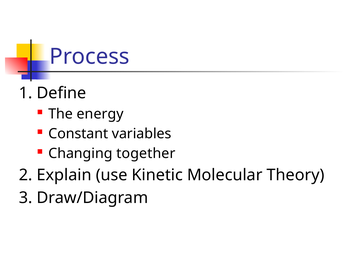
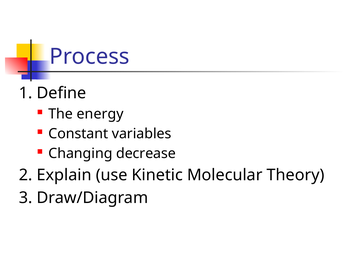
together: together -> decrease (146, 154)
